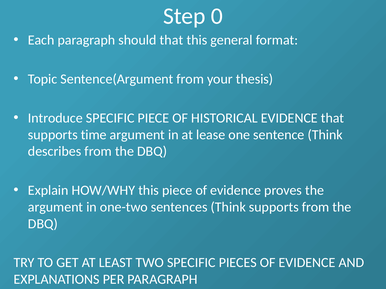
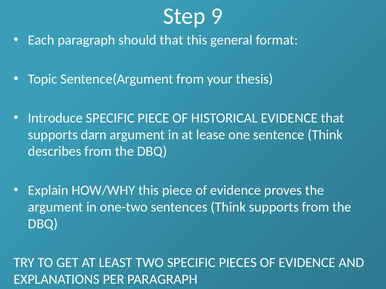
0: 0 -> 9 (217, 16)
time: time -> darn (94, 135)
